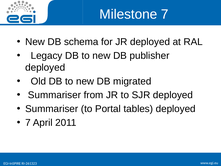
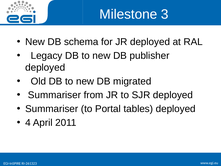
Milestone 7: 7 -> 3 (165, 14)
7: 7 -> 4 (28, 122)
